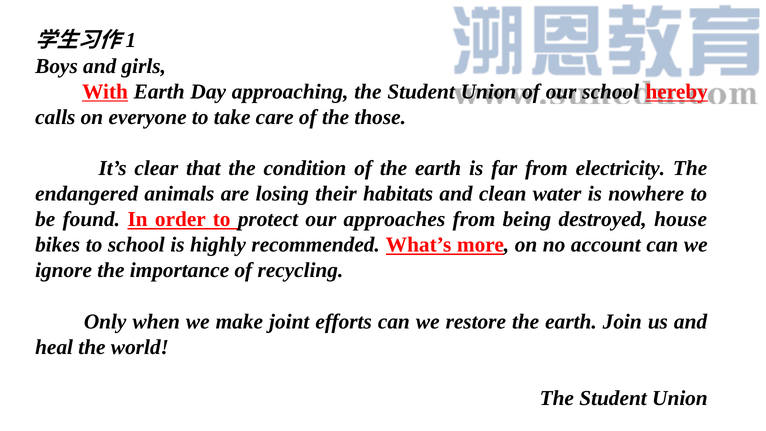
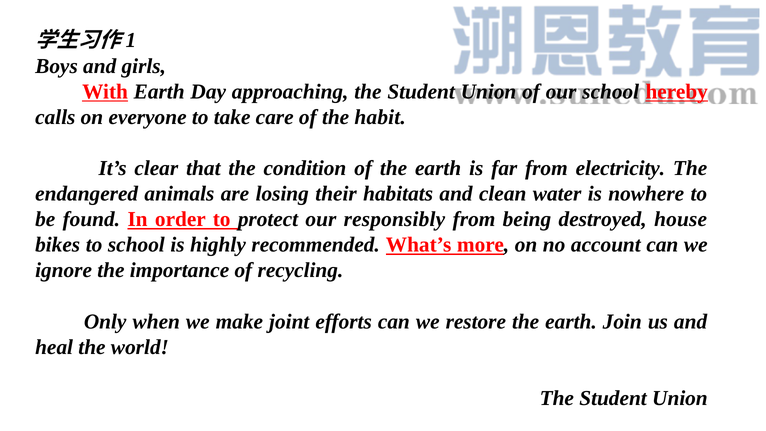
those: those -> habit (380, 117)
approaches: approaches -> responsibly (394, 219)
